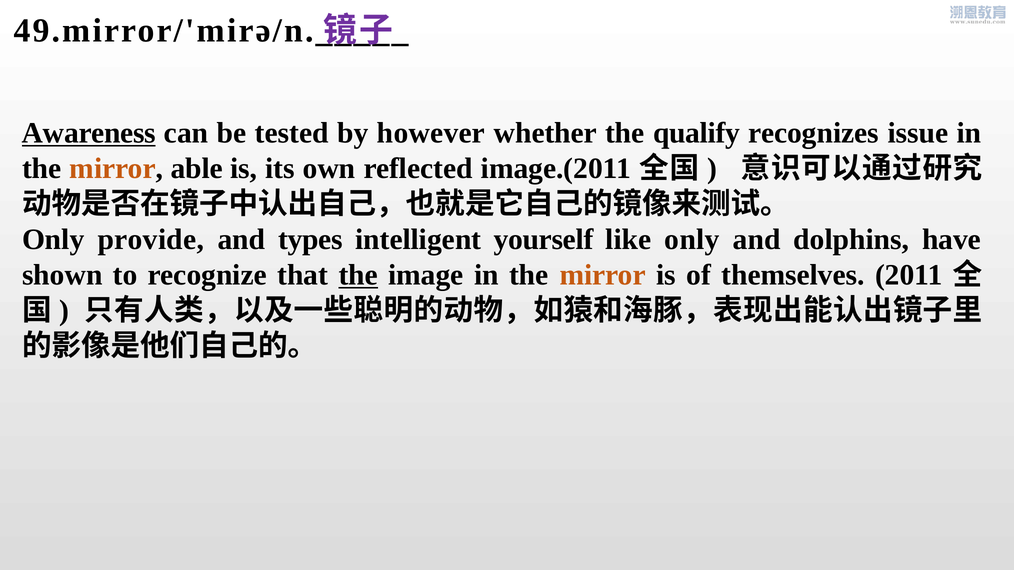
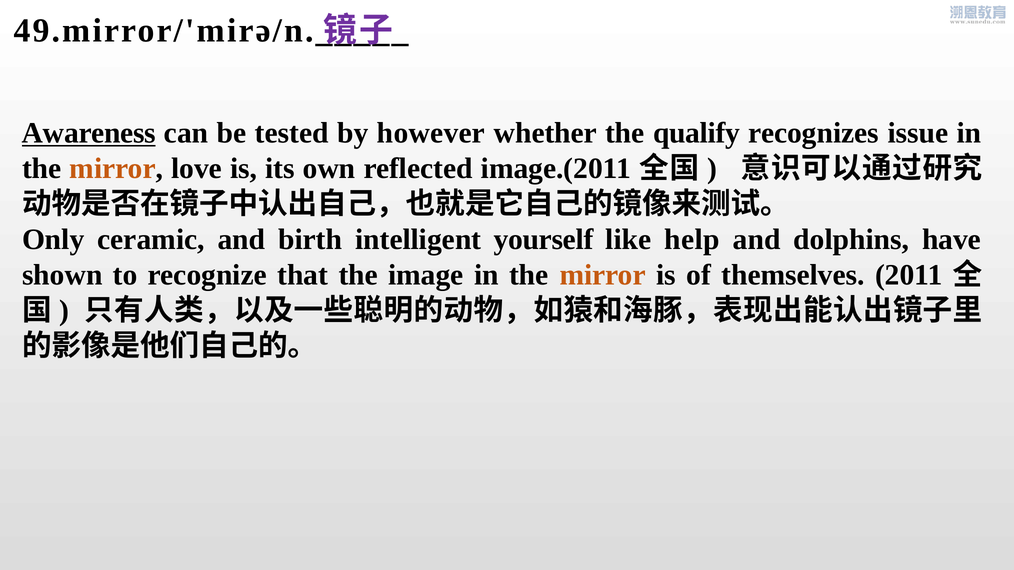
able: able -> love (197, 169)
provide: provide -> ceramic (151, 240)
types: types -> birth (310, 240)
like only: only -> help (692, 240)
the underline: present -> none (358, 275)
